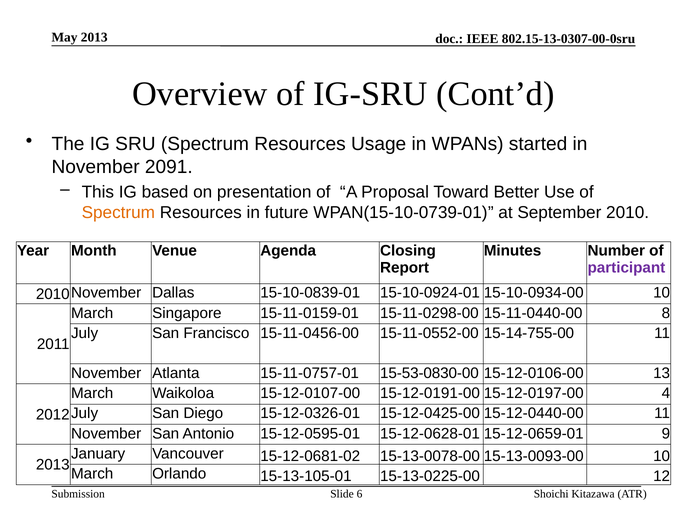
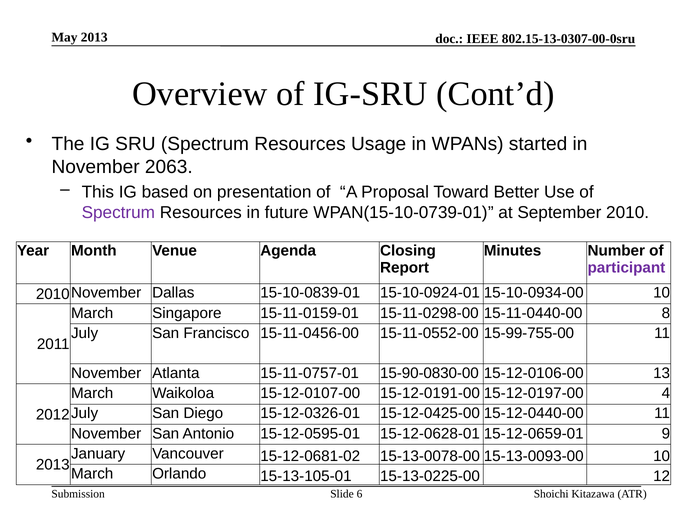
2091: 2091 -> 2063 (169, 167)
Spectrum colour: orange -> purple (118, 213)
15-14-755-00: 15-14-755-00 -> 15-99-755-00 (529, 333)
15-53-0830-00: 15-53-0830-00 -> 15-90-0830-00 (429, 373)
